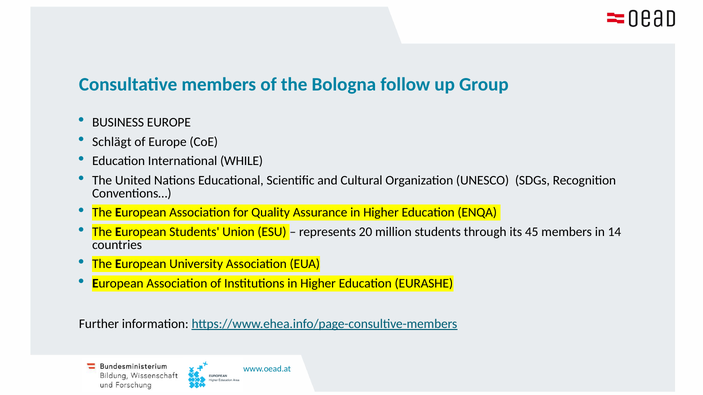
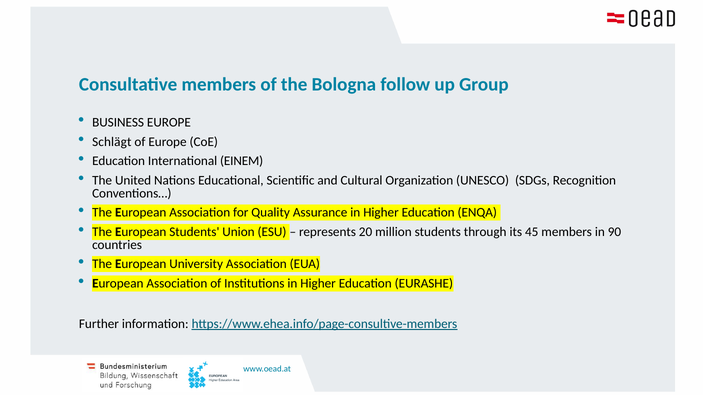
WHILE: WHILE -> EINEM (242, 161)
14: 14 -> 90 (614, 232)
